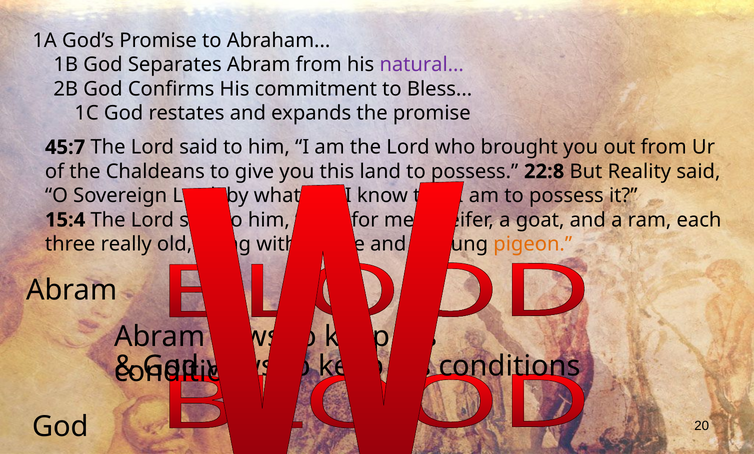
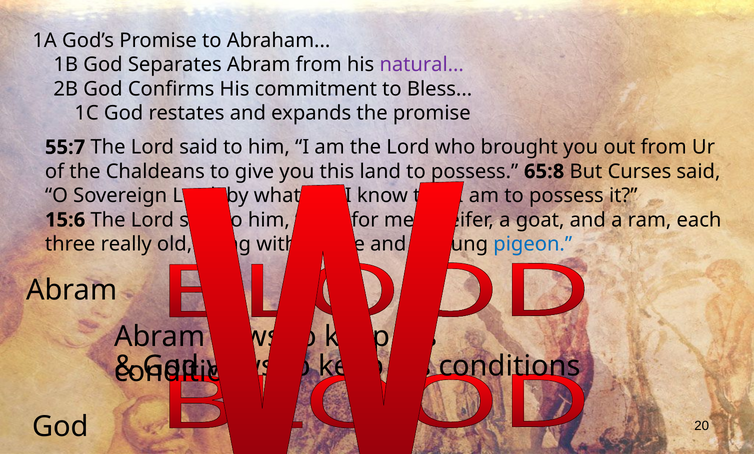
45:7: 45:7 -> 55:7 (65, 147)
22:8: 22:8 -> 65:8 (544, 172)
Reality: Reality -> Curses (639, 172)
15:4: 15:4 -> 15:6 (65, 220)
pigeon colour: orange -> blue (533, 244)
